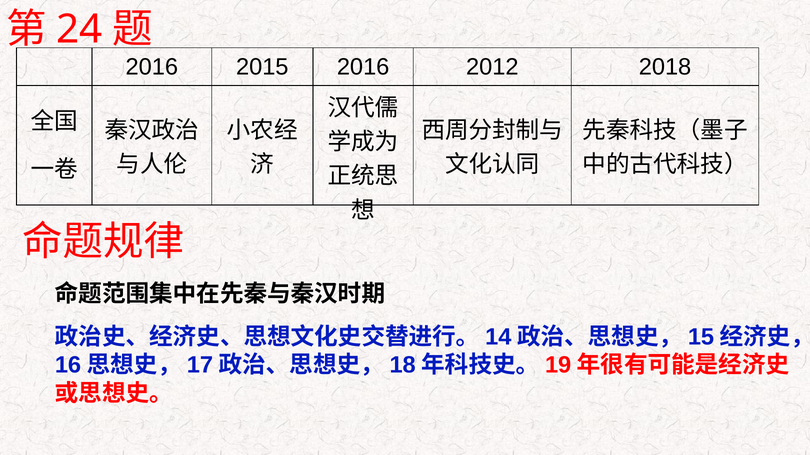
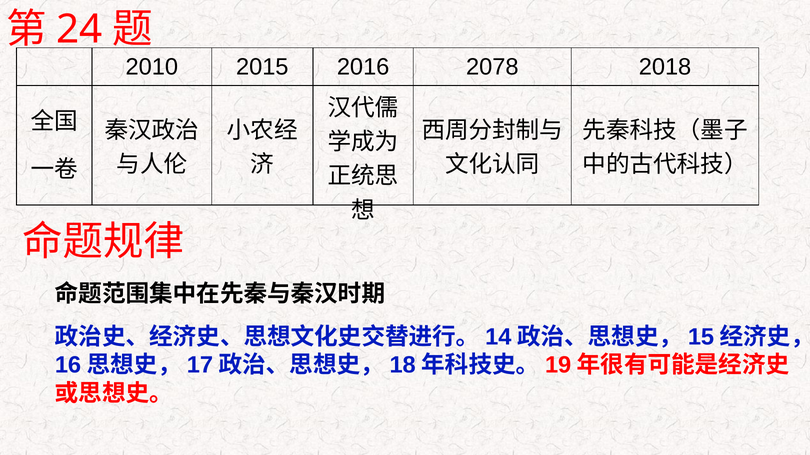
2016: 2016 -> 2010 (152, 67)
2012: 2012 -> 2078 (492, 67)
